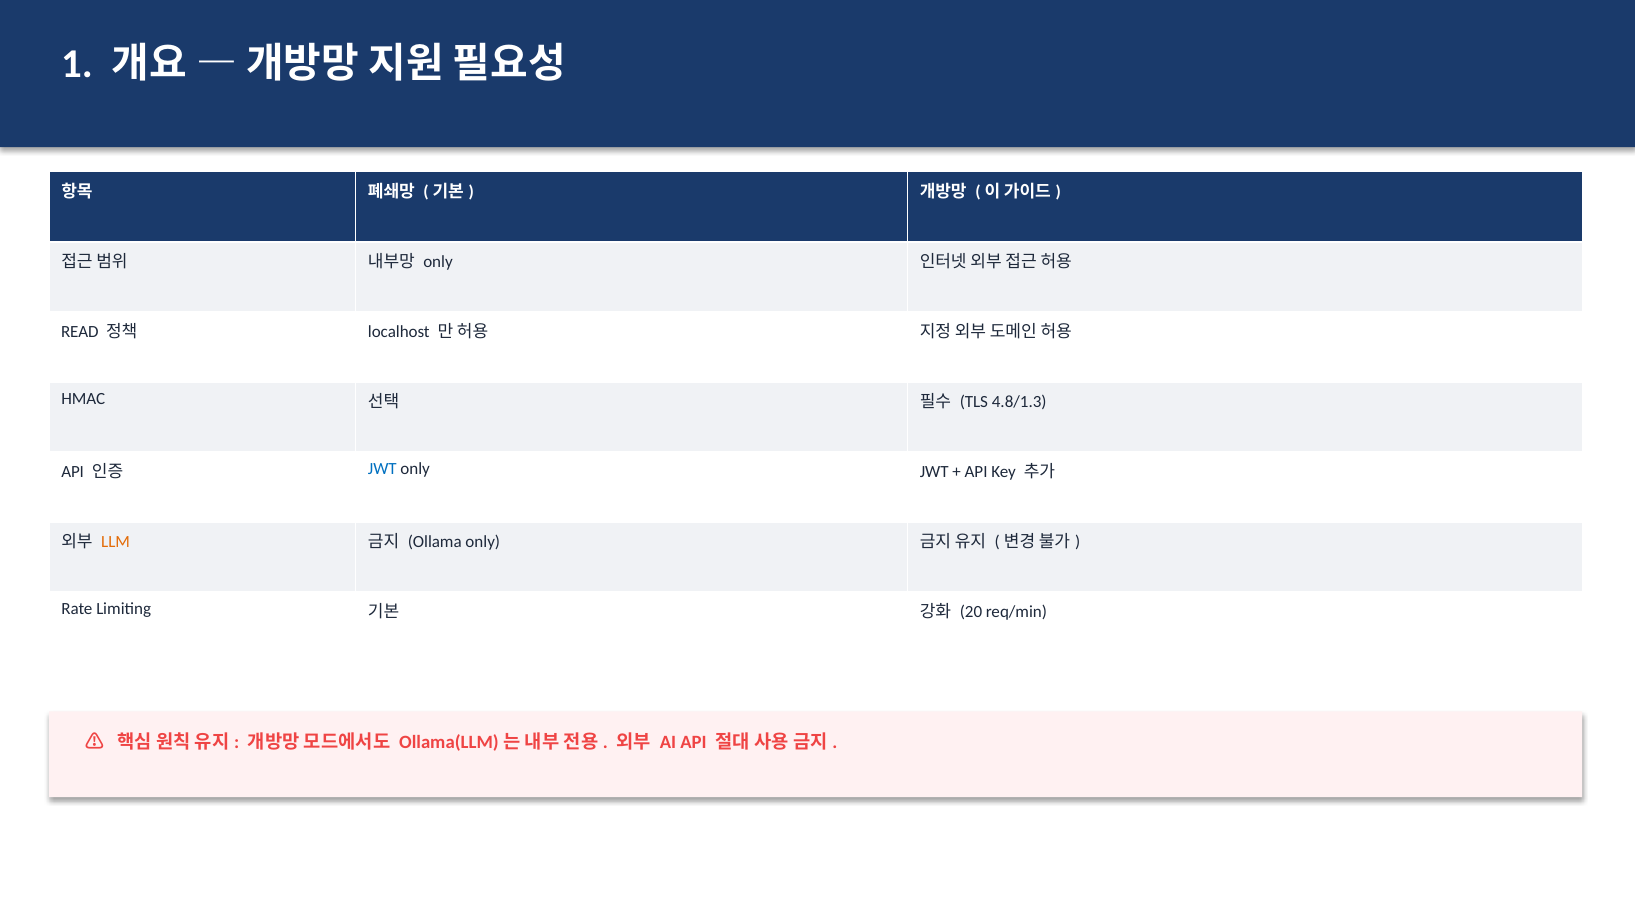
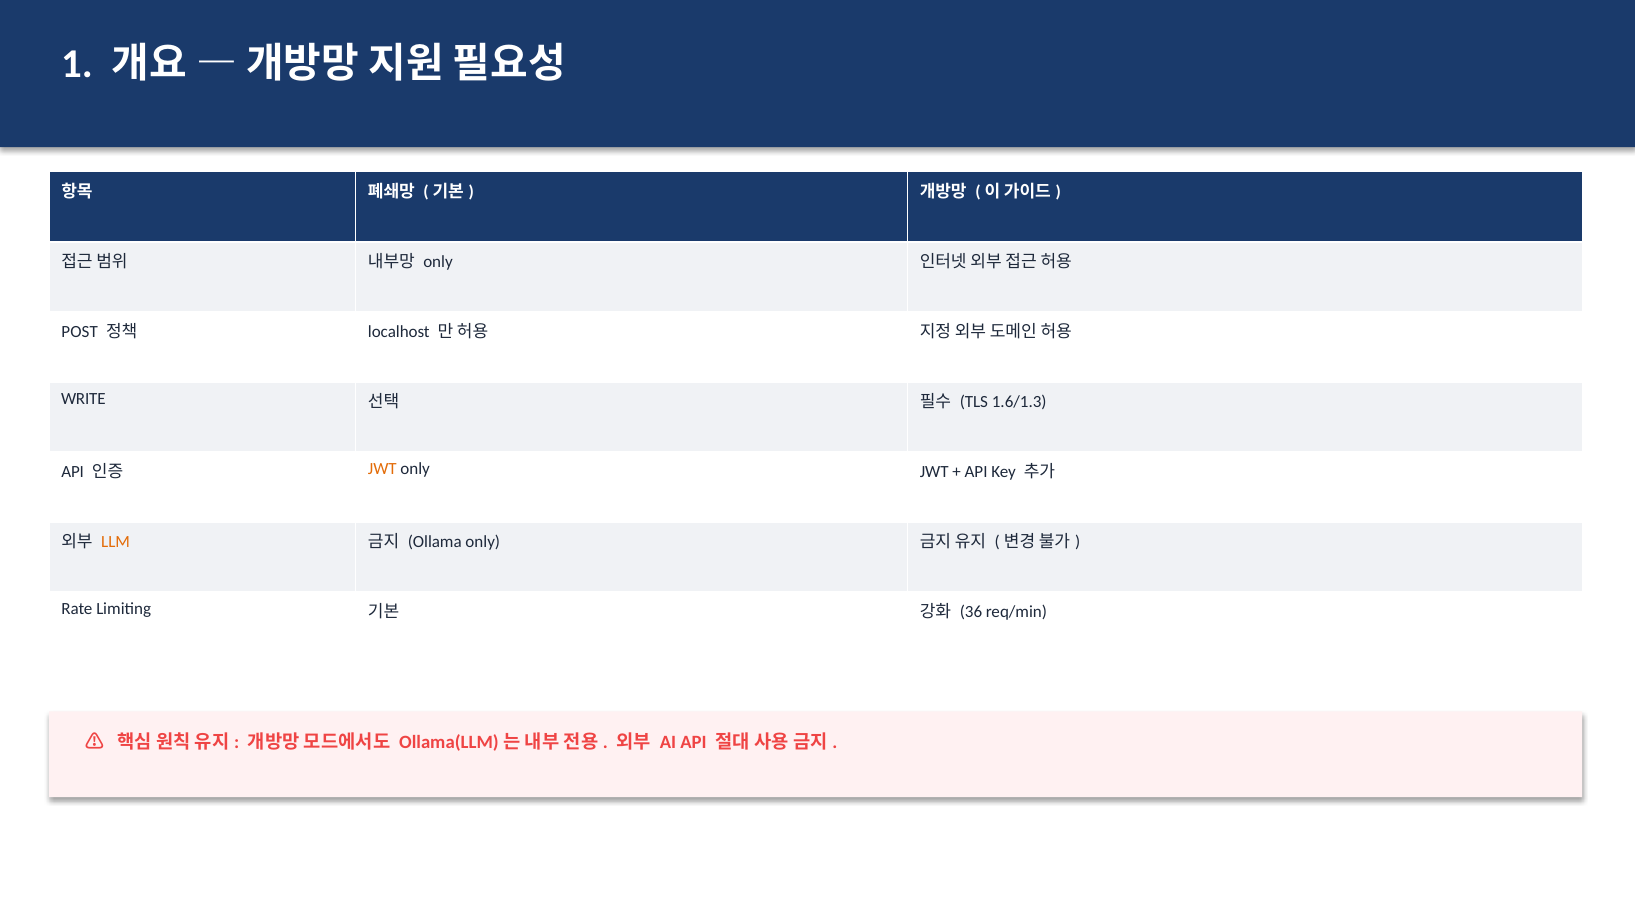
READ: READ -> POST (80, 332)
HMAC: HMAC -> WRITE (83, 399)
4.8/1.3: 4.8/1.3 -> 1.6/1.3 (1019, 402)
JWT colour: blue -> orange (382, 469)
20: 20 -> 36 (971, 612)
